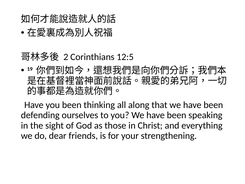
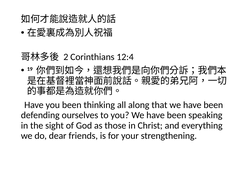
12:5: 12:5 -> 12:4 (125, 57)
